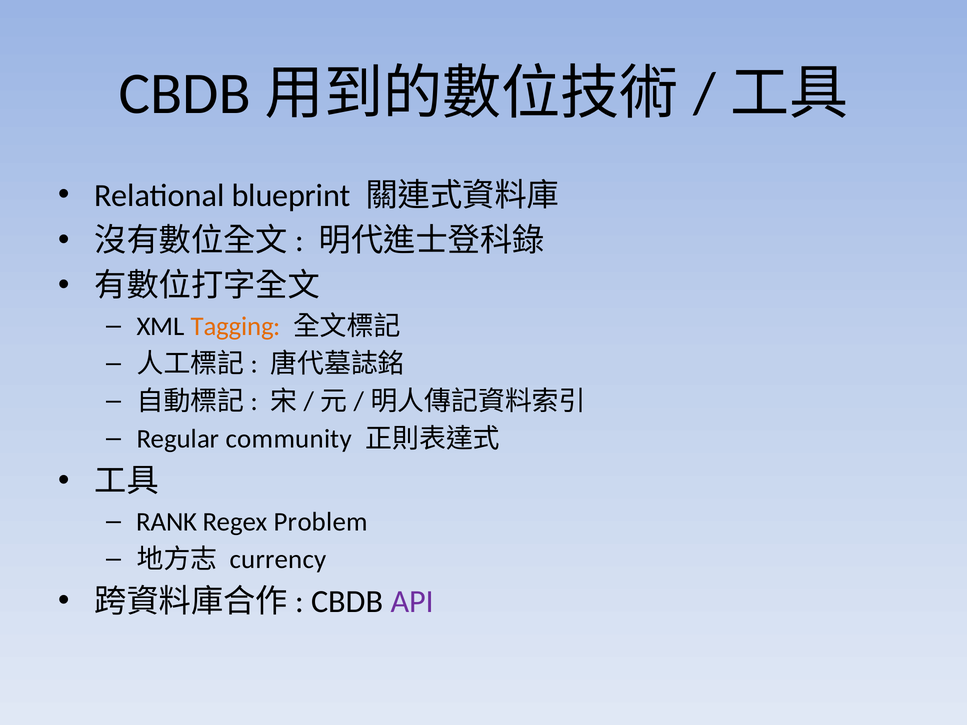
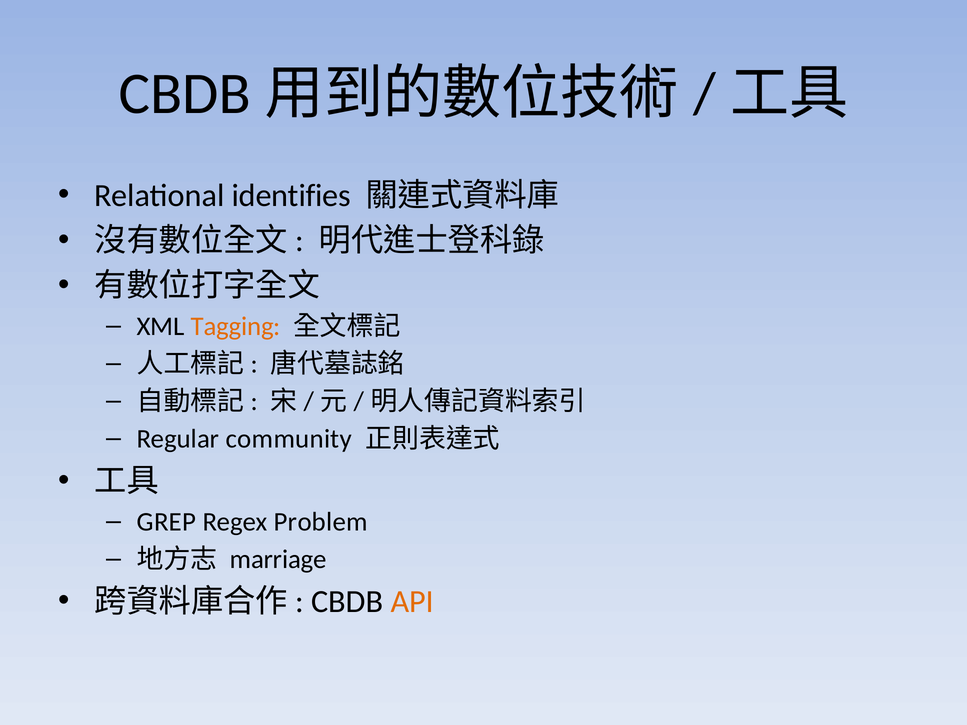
blueprint: blueprint -> identifies (291, 196)
RANK: RANK -> GREP (166, 522)
currency: currency -> marriage (278, 560)
API colour: purple -> orange (412, 602)
